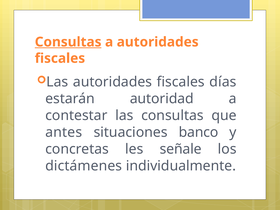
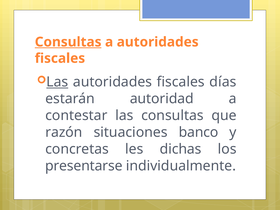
Las underline: none -> present (57, 82)
antes: antes -> razón (64, 132)
señale: señale -> dichas (181, 149)
dictámenes: dictámenes -> presentarse (84, 166)
